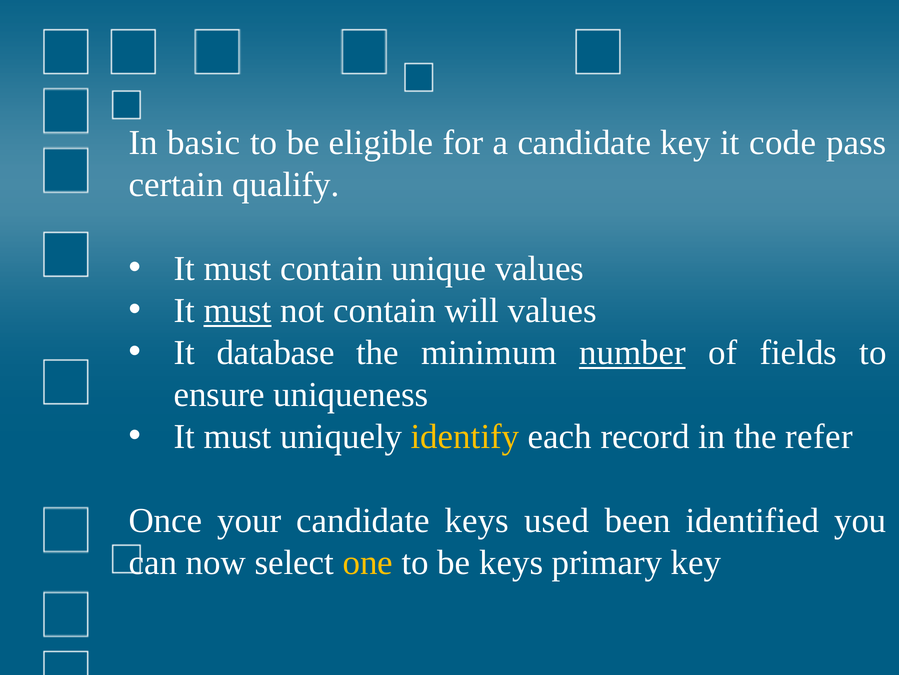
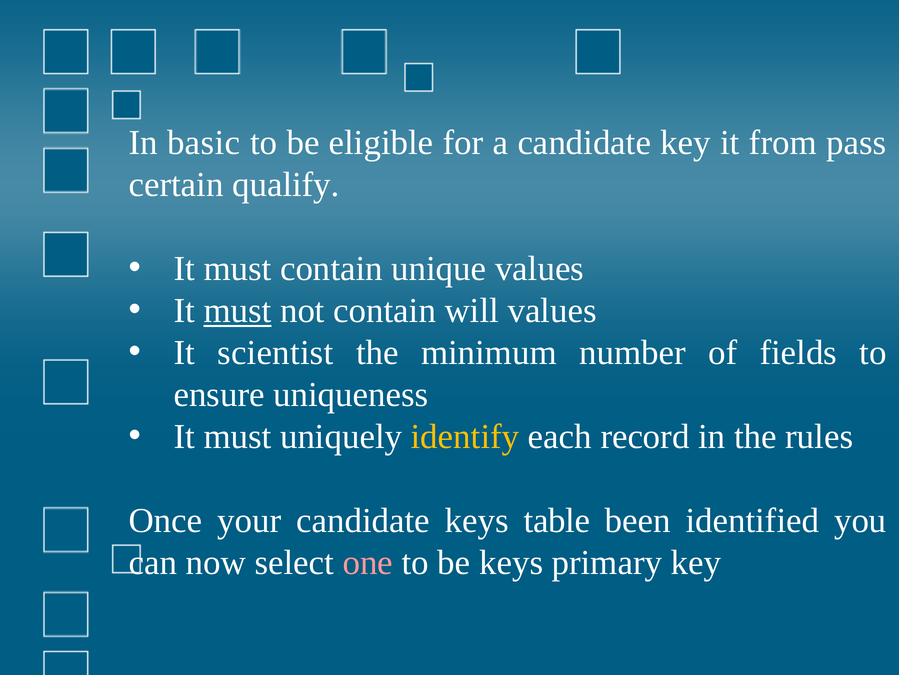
code: code -> from (783, 143)
database: database -> scientist (275, 352)
number underline: present -> none (632, 352)
refer: refer -> rules (819, 436)
used: used -> table (557, 520)
one colour: yellow -> pink (368, 562)
